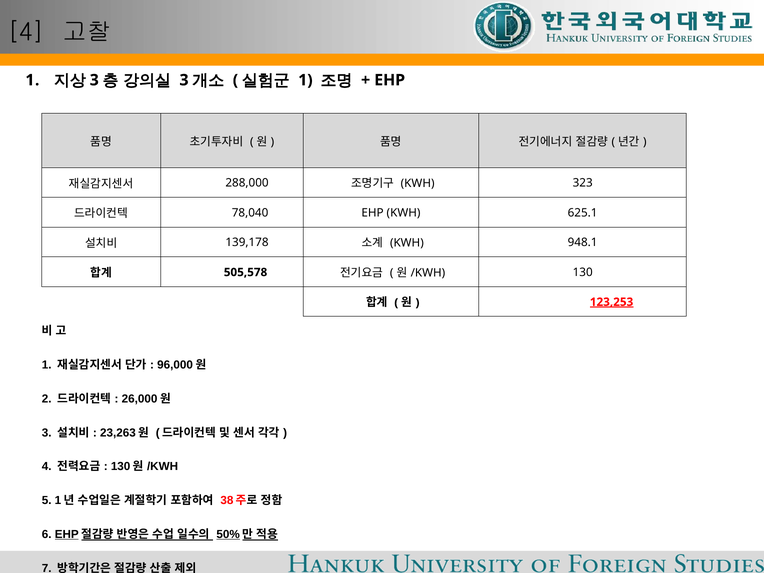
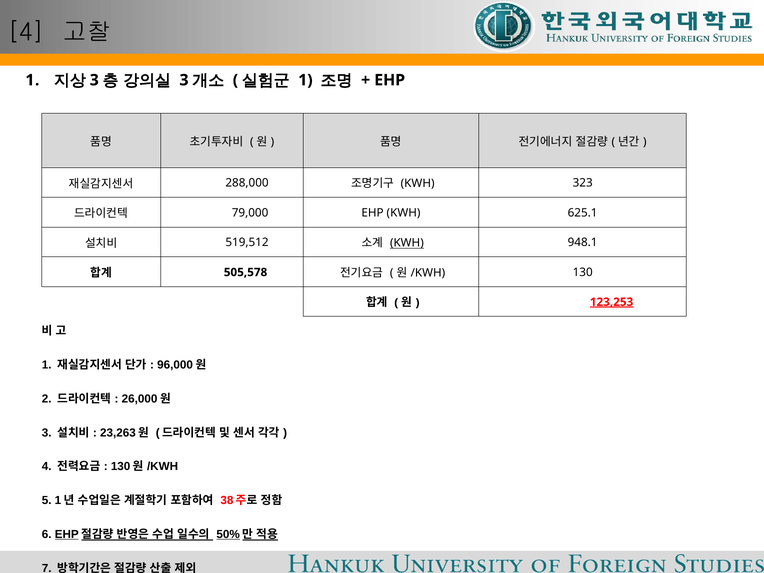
78,040: 78,040 -> 79,000 (250, 213)
139,178: 139,178 -> 519,512 (247, 243)
KWH underline: none -> present (407, 243)
